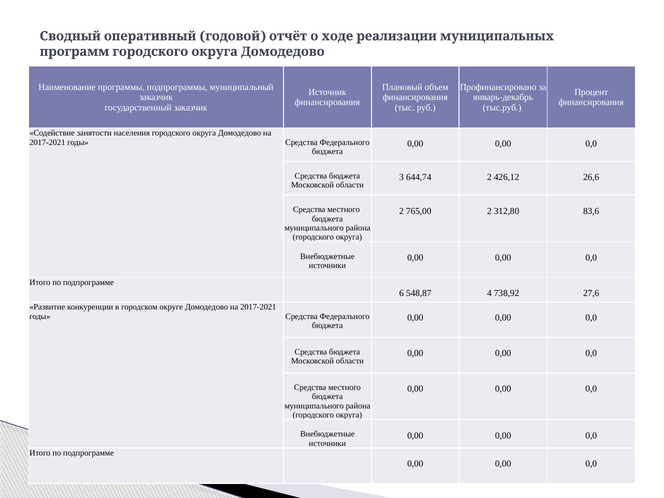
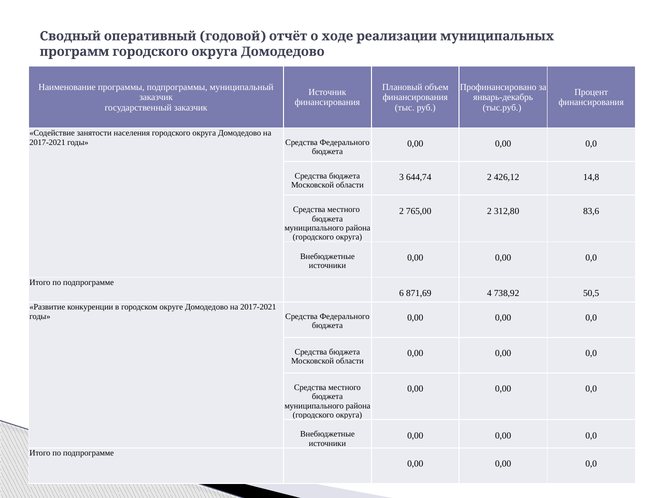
26,6: 26,6 -> 14,8 (591, 177)
548,87: 548,87 -> 871,69 (419, 293)
27,6: 27,6 -> 50,5 (591, 293)
